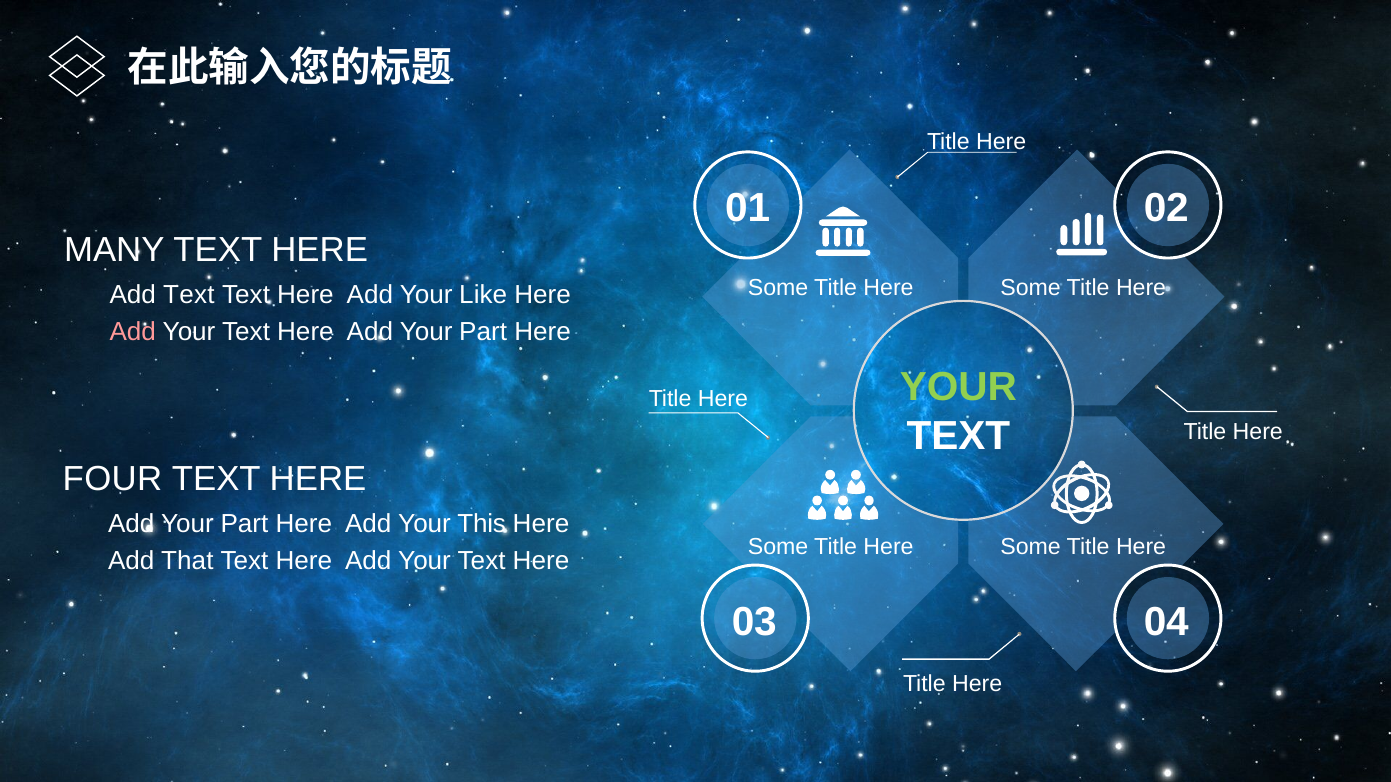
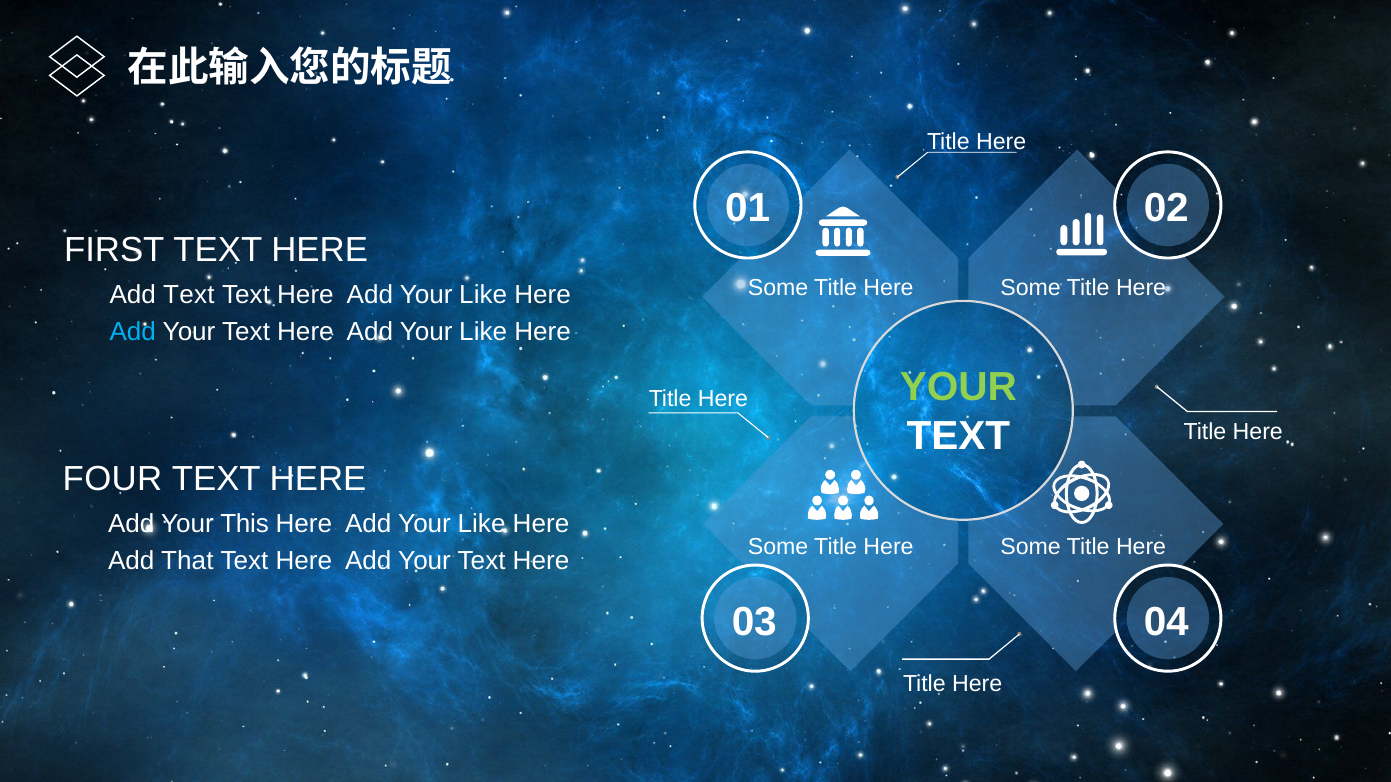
MANY: MANY -> FIRST (114, 250)
Add colour: pink -> light blue (133, 332)
Part: Part -> Like (483, 332)
Part: Part -> This (245, 524)
This: This -> Like (482, 524)
